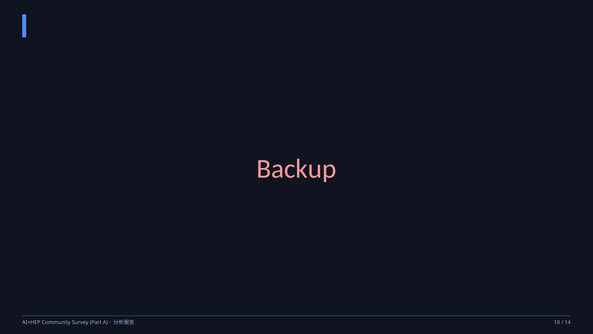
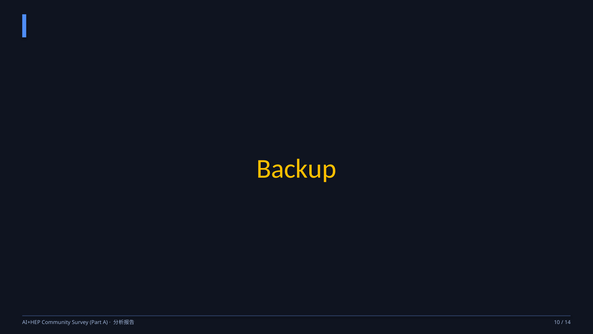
Backup colour: pink -> yellow (296, 169)
